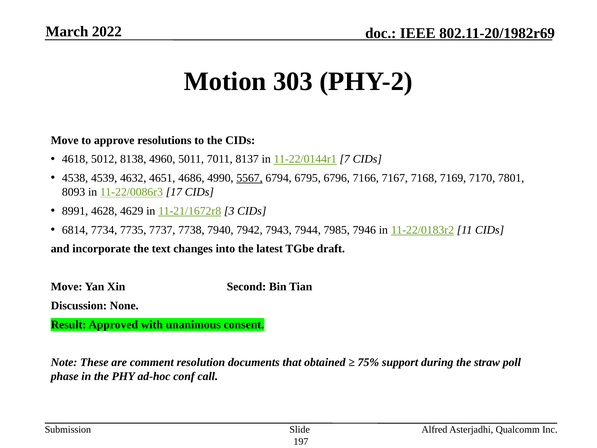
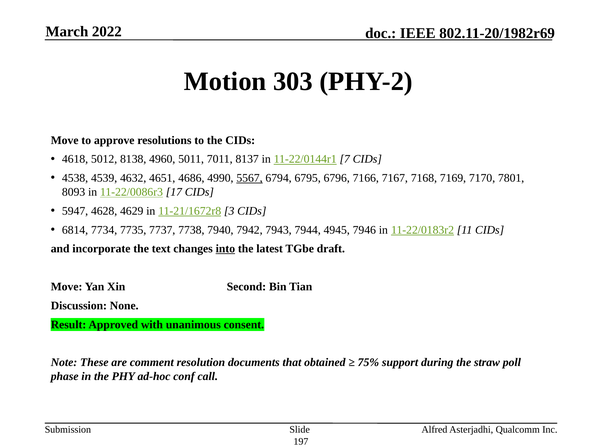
8991: 8991 -> 5947 (75, 211)
7985: 7985 -> 4945 (337, 230)
into underline: none -> present (225, 249)
